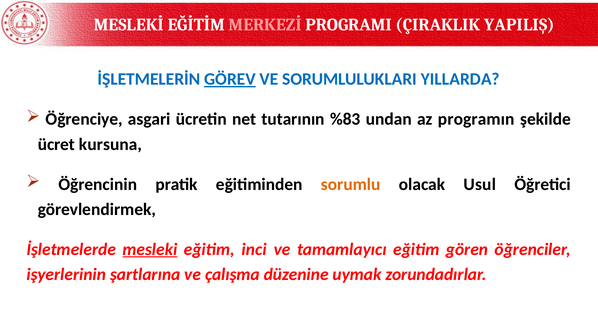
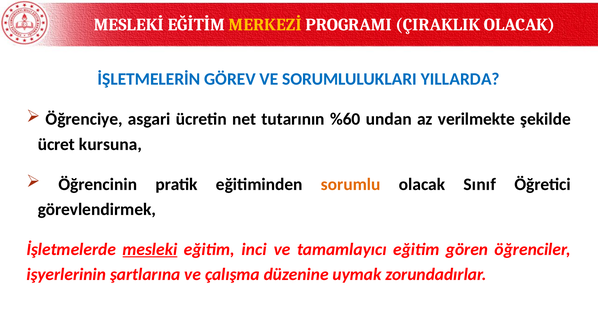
MERKEZİ colour: pink -> yellow (265, 25)
ÇIRAKLIK YAPILIŞ: YAPILIŞ -> OLACAK (520, 25)
GÖREV underline: present -> none (230, 79)
%83: %83 -> %60 (345, 119)
programın: programın -> verilmekte (476, 119)
Usul: Usul -> Sınıf (480, 185)
